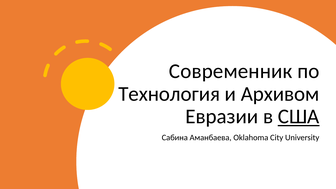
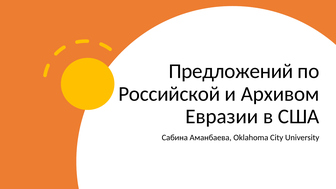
Современник: Современник -> Предложений (231, 71)
Технология: Технология -> Российской (169, 94)
США underline: present -> none (299, 117)
